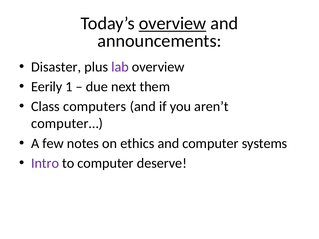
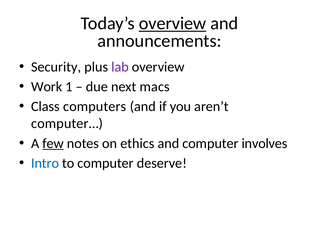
Disaster: Disaster -> Security (56, 67)
Eerily: Eerily -> Work (47, 87)
them: them -> macs (155, 87)
few underline: none -> present (53, 144)
systems: systems -> involves (265, 144)
Intro colour: purple -> blue (45, 163)
